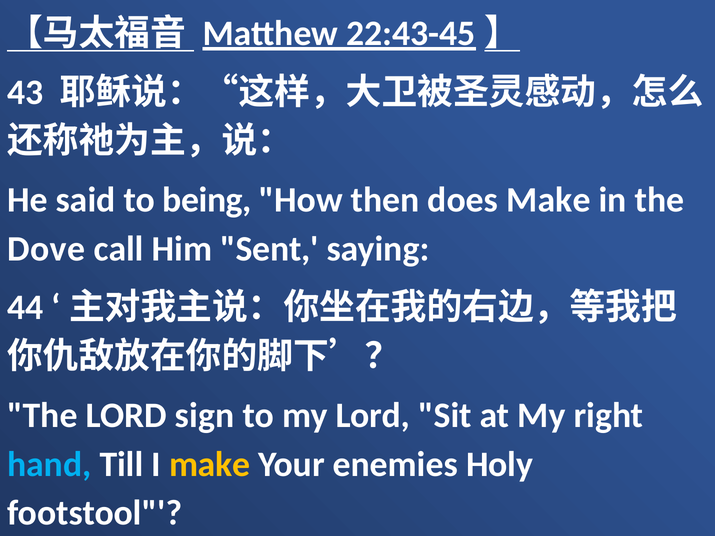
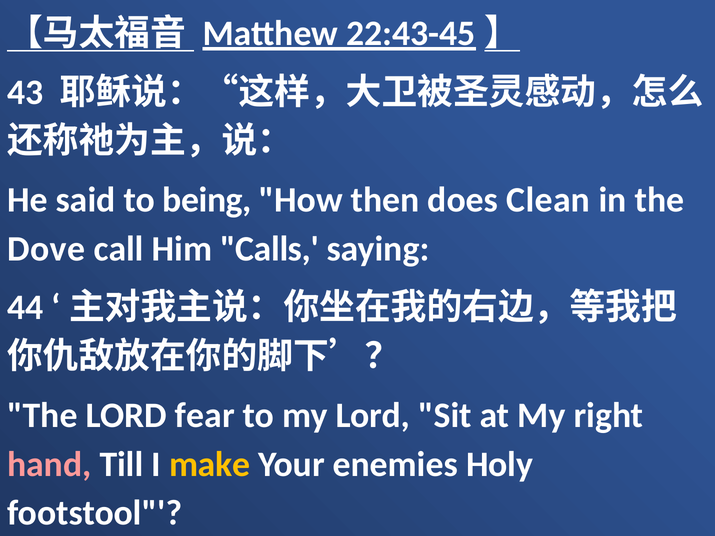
does Make: Make -> Clean (548, 200)
Sent: Sent -> Calls (270, 249)
sign: sign -> fear (205, 416)
hand colour: light blue -> pink (49, 464)
